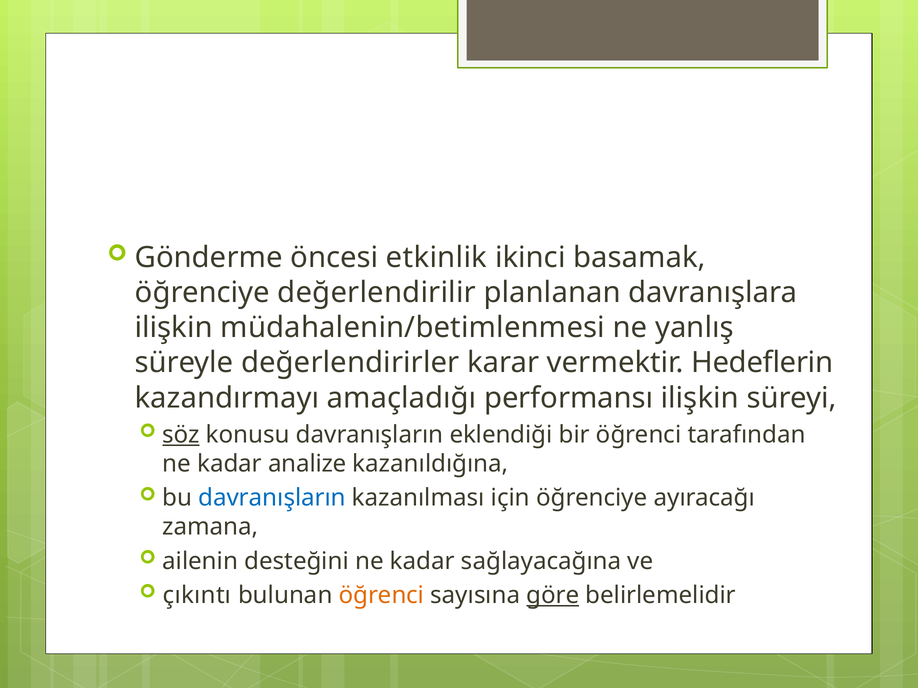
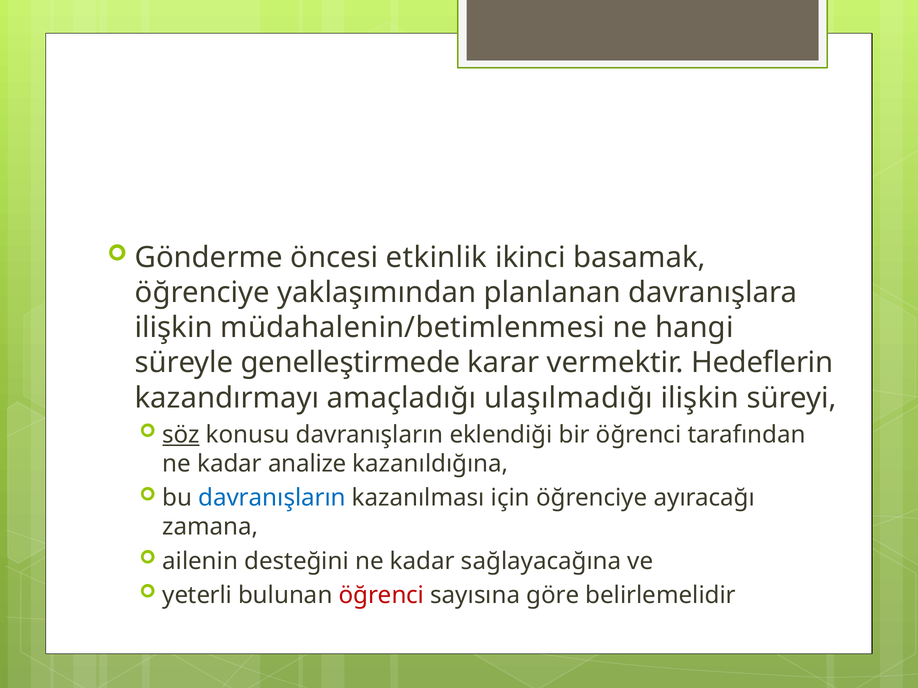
değerlendirilir: değerlendirilir -> yaklaşımından (377, 293)
yanlış: yanlış -> hangi (694, 328)
değerlendirirler: değerlendirirler -> genelleştirmede (351, 363)
performansı: performansı -> ulaşılmadığı (569, 398)
çıkıntı: çıkıntı -> yeterli (197, 596)
öğrenci colour: orange -> red (381, 596)
göre underline: present -> none (553, 596)
